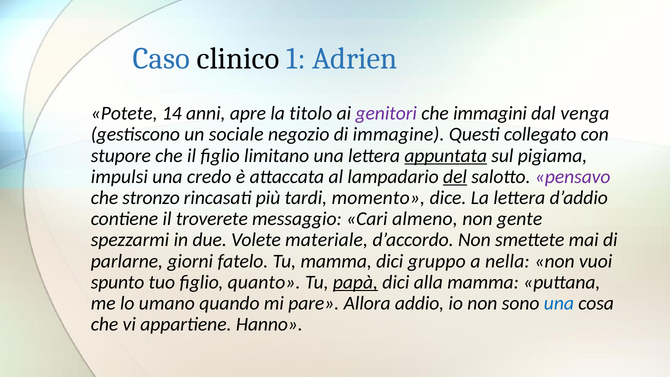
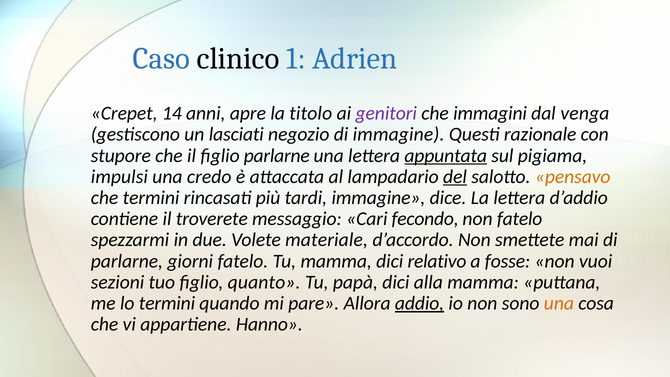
Potete: Potete -> Crepet (124, 113)
sociale: sociale -> lasciati (236, 134)
collegato: collegato -> razionale (540, 134)
figlio limitano: limitano -> parlarne (277, 155)
pensavo colour: purple -> orange (573, 177)
che stronzo: stronzo -> termini (151, 198)
tardi momento: momento -> immagine (378, 198)
almeno: almeno -> fecondo (425, 219)
non gente: gente -> fatelo (520, 219)
gruppo: gruppo -> relativo (437, 261)
nella: nella -> fosse (508, 261)
spunto: spunto -> sezioni (118, 282)
papà underline: present -> none (355, 282)
lo umano: umano -> termini (167, 303)
addio underline: none -> present (420, 303)
una colour: blue -> orange (559, 303)
